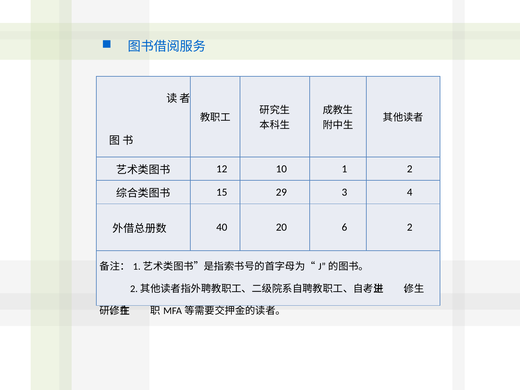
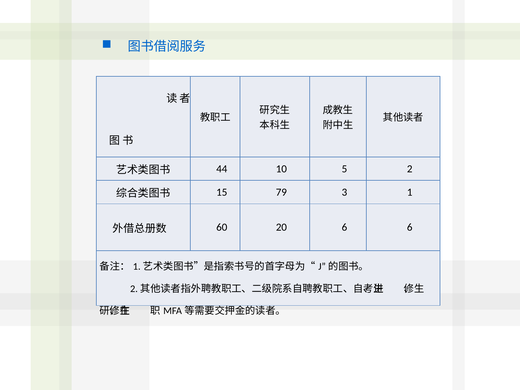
12: 12 -> 44 (222, 169)
1: 1 -> 5 (344, 169)
29: 29 -> 79 (281, 192)
4: 4 -> 1 (410, 192)
40: 40 -> 60 (222, 227)
6 2: 2 -> 6 (410, 227)
